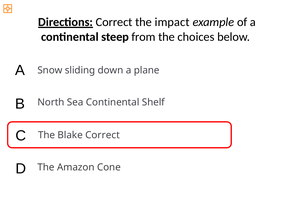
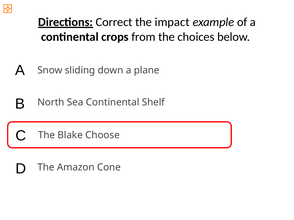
steep: steep -> crops (115, 37)
Blake Correct: Correct -> Choose (103, 135)
